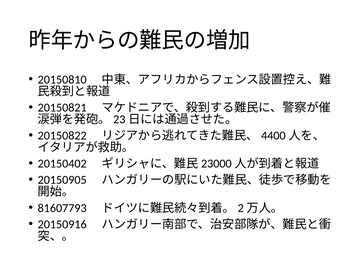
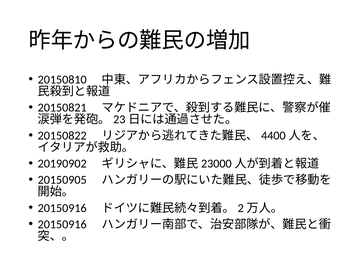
20150402: 20150402 -> 20190902 (62, 164)
81607793: 81607793 -> 20150916 (62, 208)
